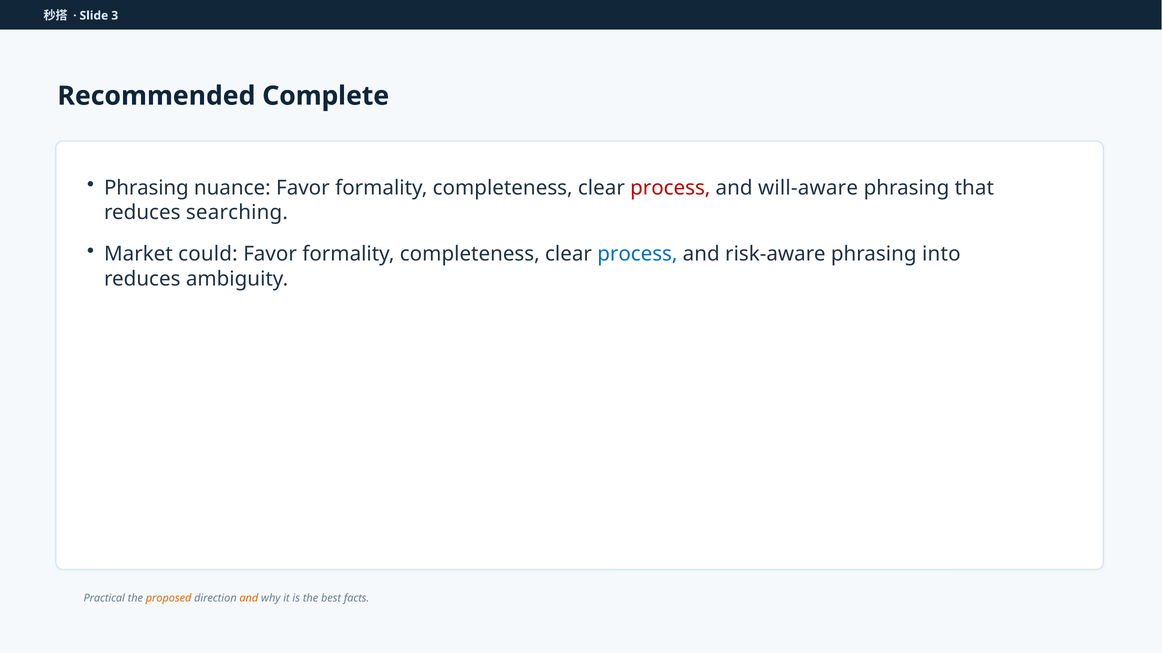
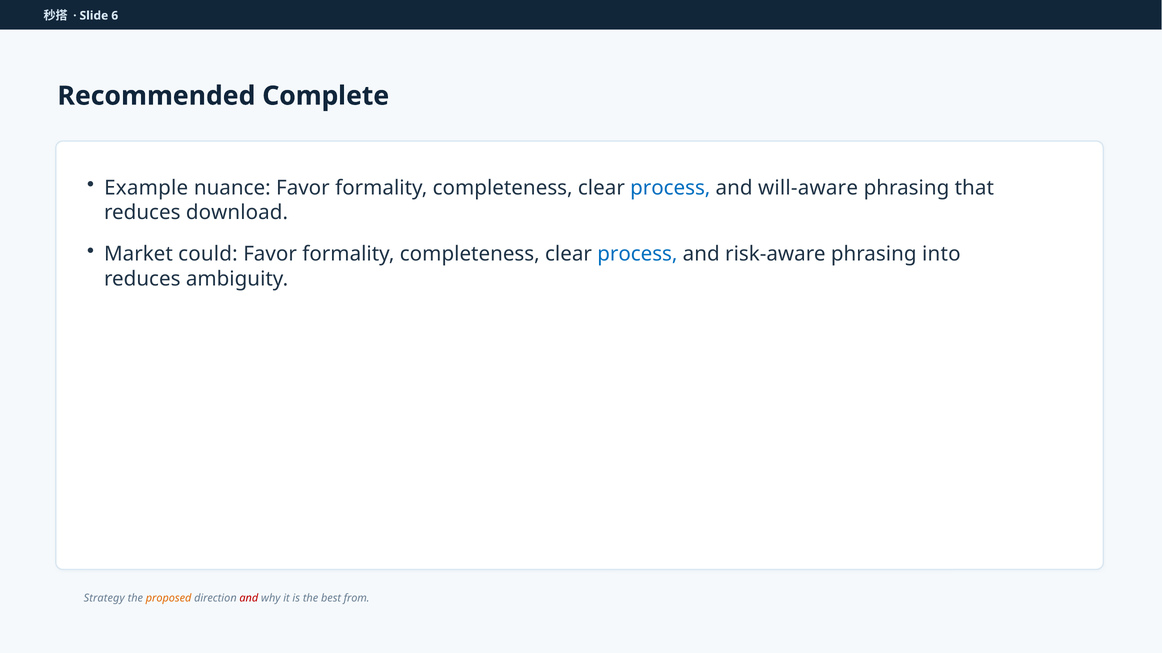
3: 3 -> 6 (115, 16)
Phrasing: Phrasing -> Example (146, 188)
process colour: red -> blue (670, 188)
searching: searching -> download (237, 213)
Practical: Practical -> Strategy (104, 599)
and colour: orange -> red (249, 599)
facts: facts -> from (357, 599)
